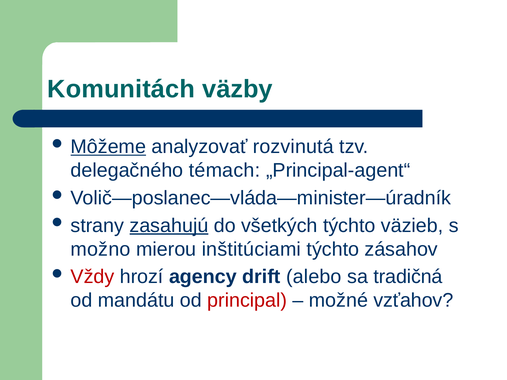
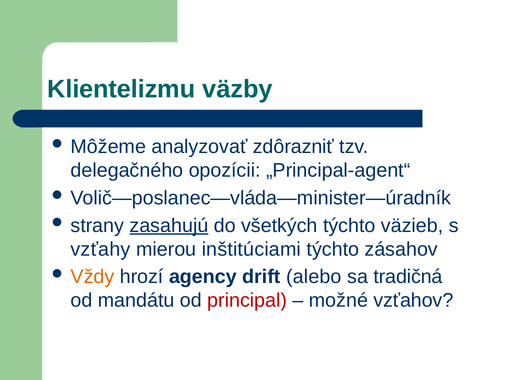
Komunitách: Komunitách -> Klientelizmu (121, 89)
Môžeme underline: present -> none (108, 147)
rozvinutá: rozvinutá -> zdôrazniť (293, 147)
témach: témach -> opozícii (225, 170)
možno: možno -> vzťahy (101, 249)
Vždy colour: red -> orange (92, 277)
